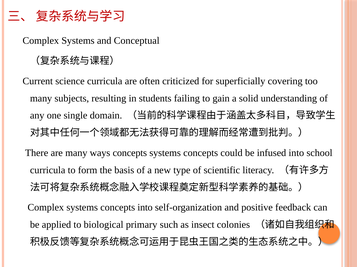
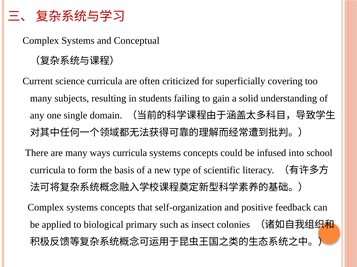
ways concepts: concepts -> curricula (130, 153)
concepts into: into -> that (145, 208)
